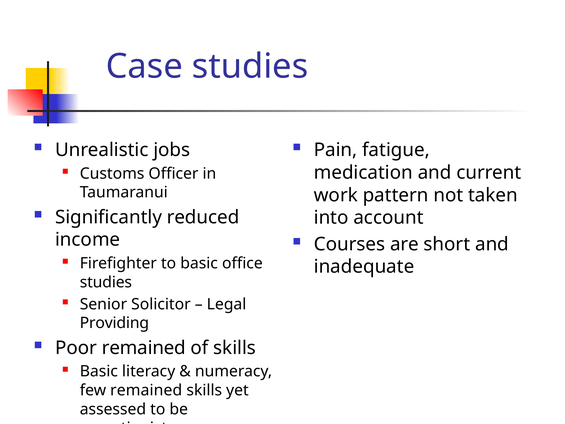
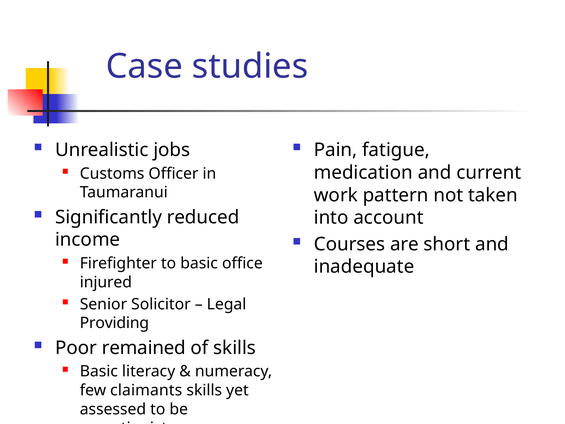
studies: studies -> injured (106, 282)
few remained: remained -> claimants (146, 390)
